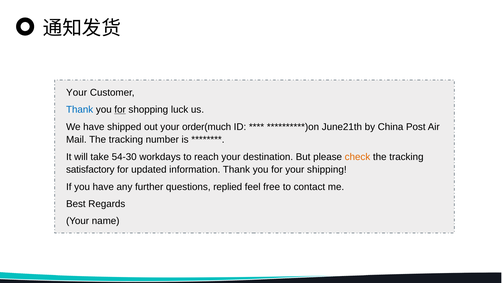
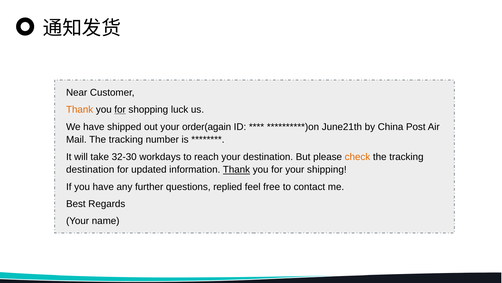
Your: Your -> Near (77, 92)
Thank colour: blue -> orange (80, 109)
order(much: order(much -> order(again (207, 127)
54-30: 54-30 -> 32-30 (124, 156)
satisfactory: satisfactory -> destination (90, 169)
Thank underline: none -> present (236, 169)
